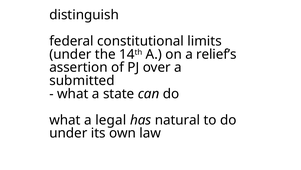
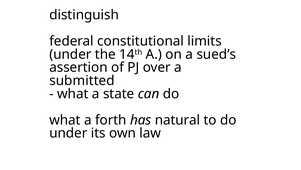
relief’s: relief’s -> sued’s (216, 54)
legal: legal -> forth (111, 120)
